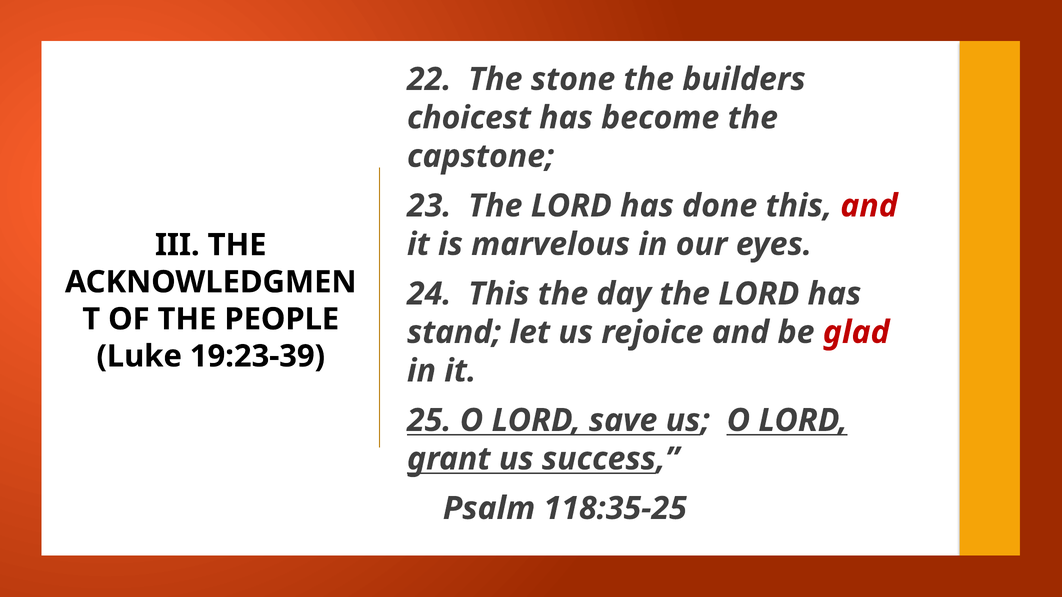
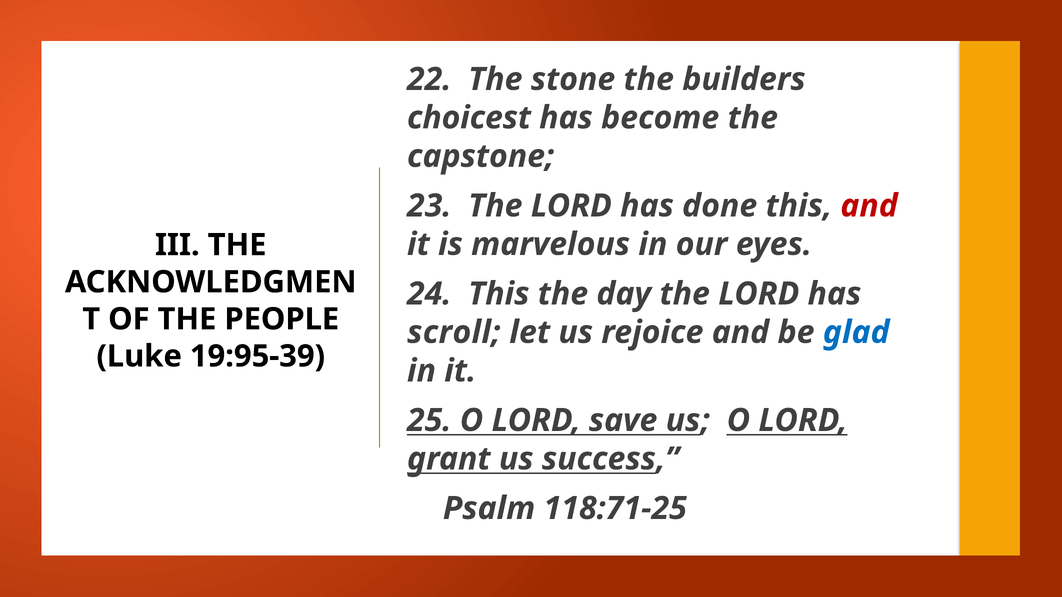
stand: stand -> scroll (454, 333)
glad colour: red -> blue (856, 333)
19:23-39: 19:23-39 -> 19:95-39 (257, 356)
118:35-25: 118:35-25 -> 118:71-25 (615, 509)
